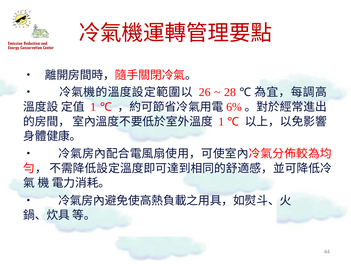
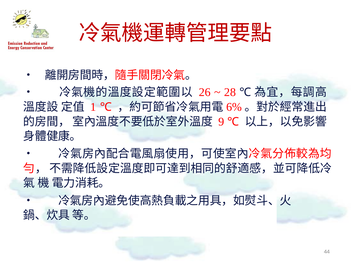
1: 1 -> 9 (221, 121)
